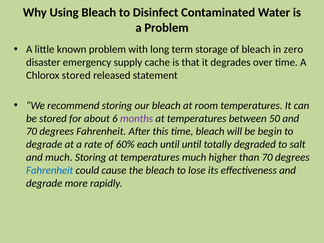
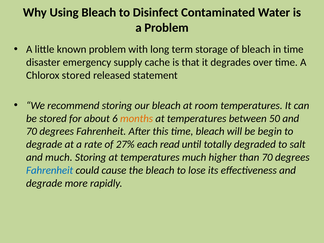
in zero: zero -> time (294, 49)
months colour: purple -> orange (137, 118)
60%: 60% -> 27% (125, 144)
each until: until -> read (170, 144)
